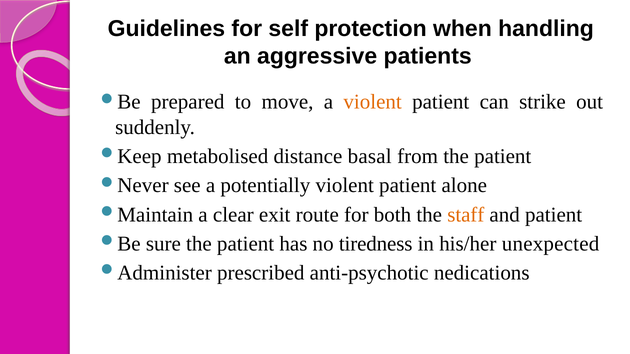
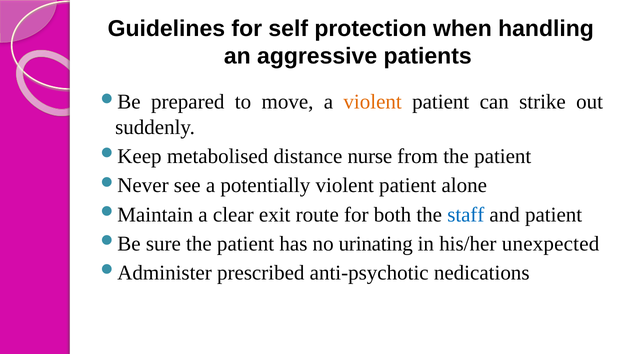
basal: basal -> nurse (370, 157)
staff colour: orange -> blue (466, 215)
tiredness: tiredness -> urinating (376, 244)
